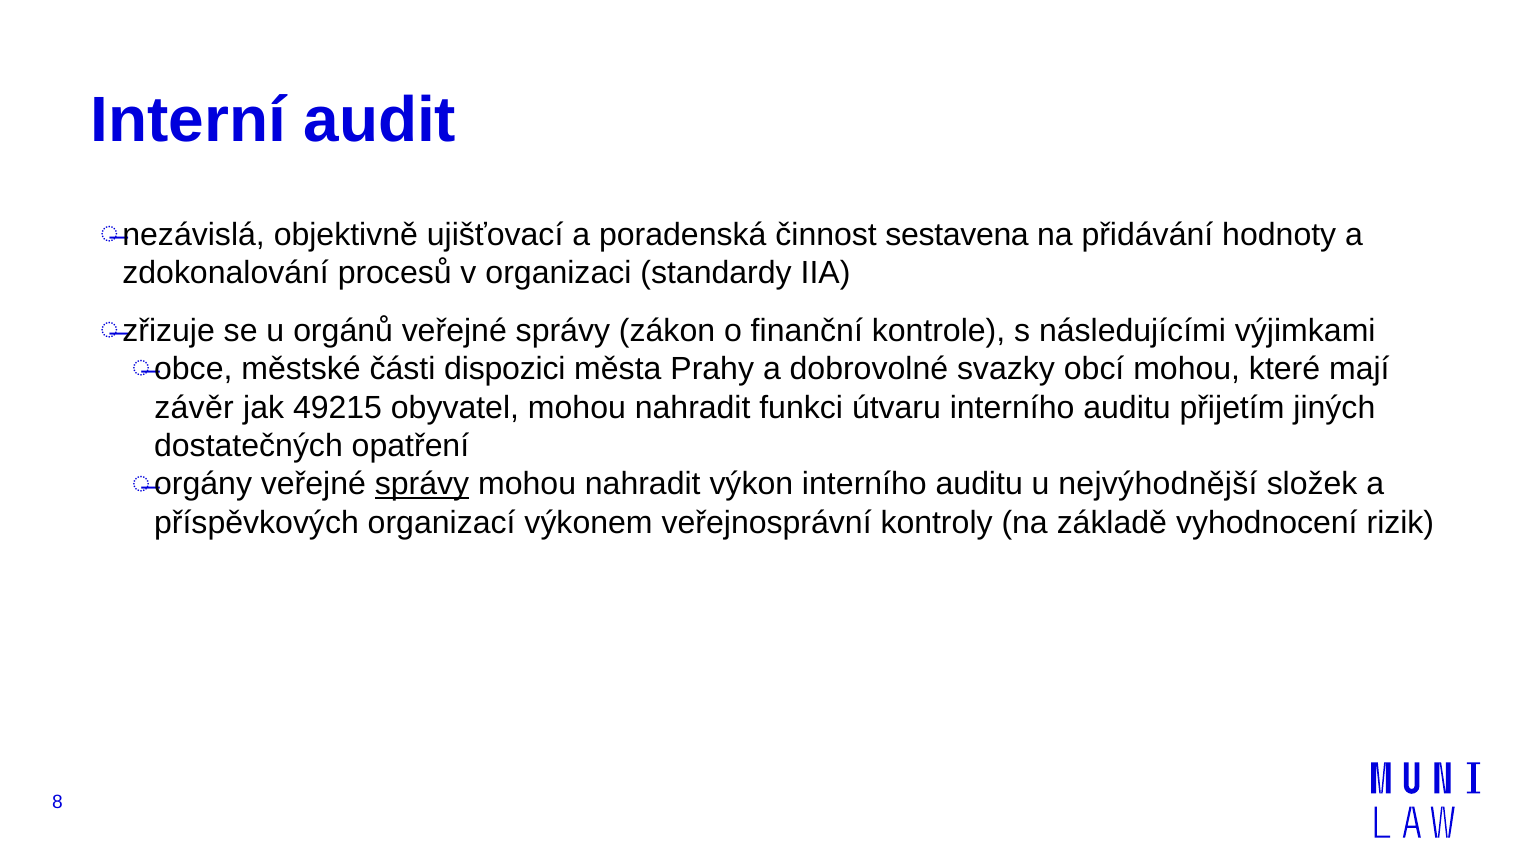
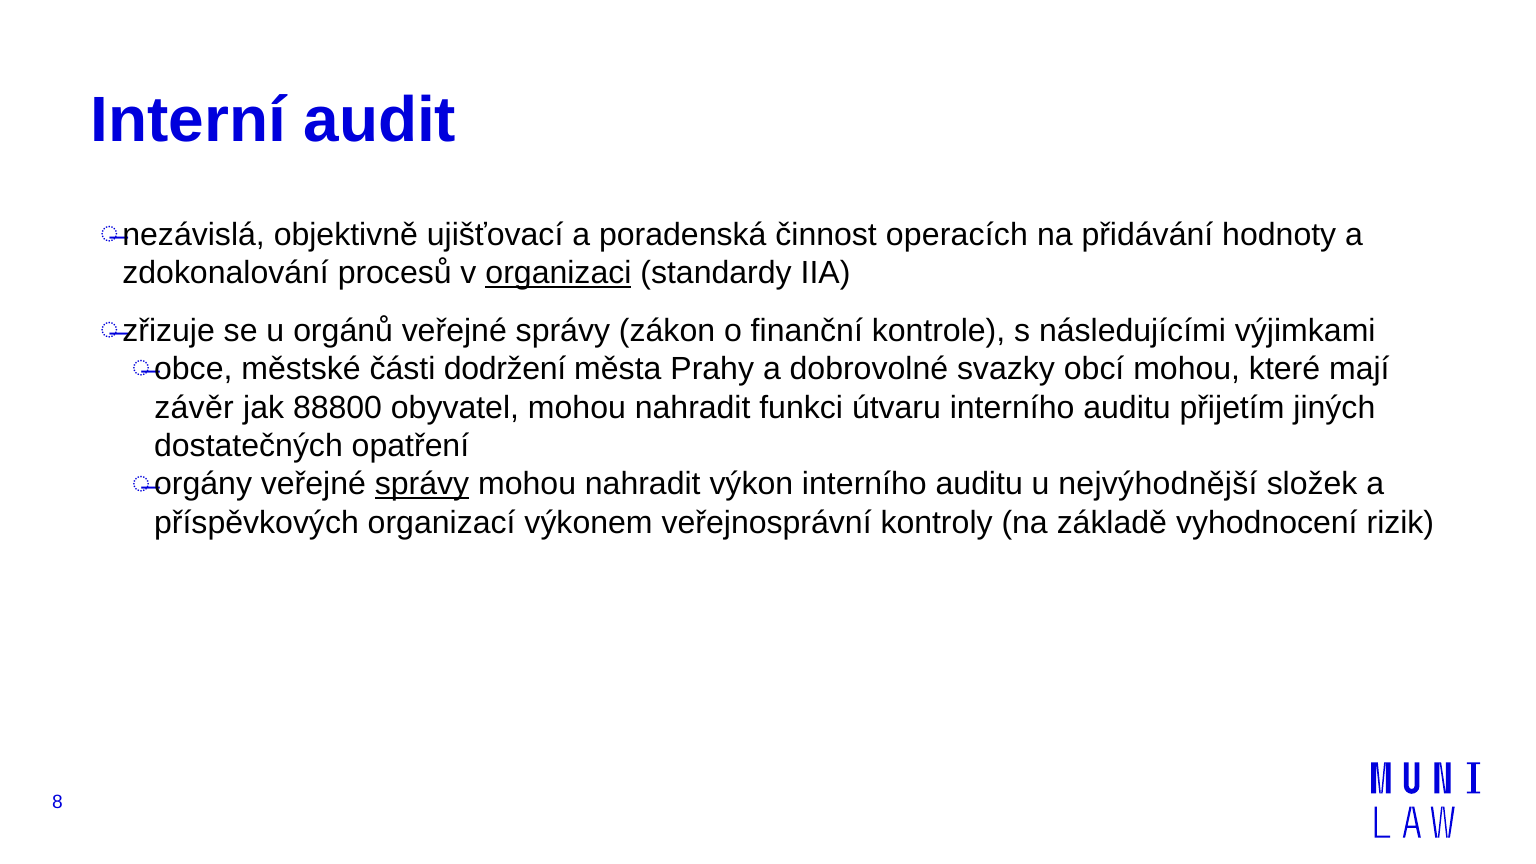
sestavena: sestavena -> operacích (957, 235)
organizaci underline: none -> present (558, 273)
dispozici: dispozici -> dodržení (505, 369)
49215: 49215 -> 88800 (338, 407)
